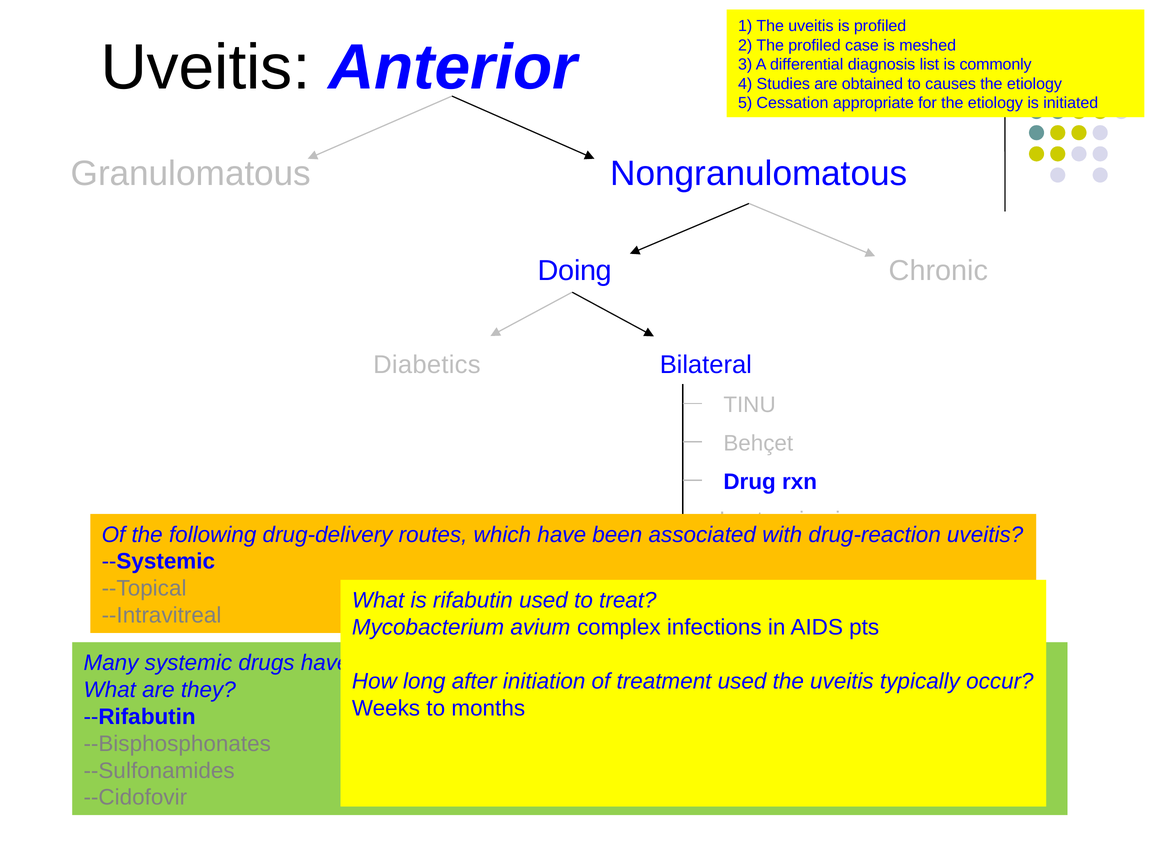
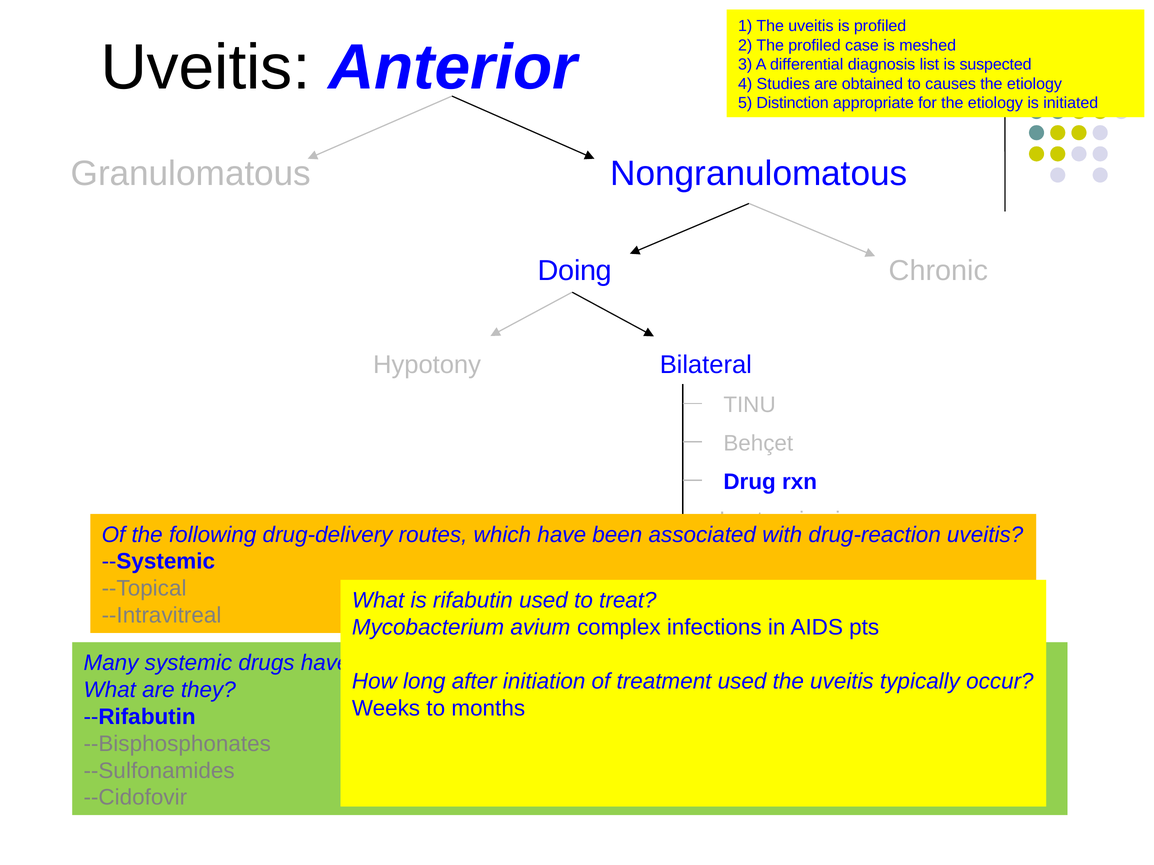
commonly: commonly -> suspected (996, 65)
Cessation: Cessation -> Distinction (793, 103)
Diabetics: Diabetics -> Hypotony (427, 365)
